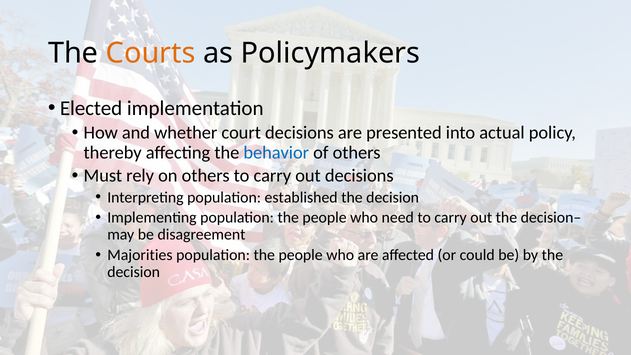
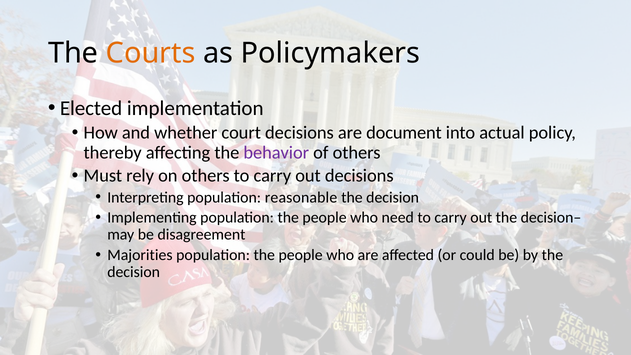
presented: presented -> document (404, 133)
behavior colour: blue -> purple (276, 153)
established: established -> reasonable (301, 197)
